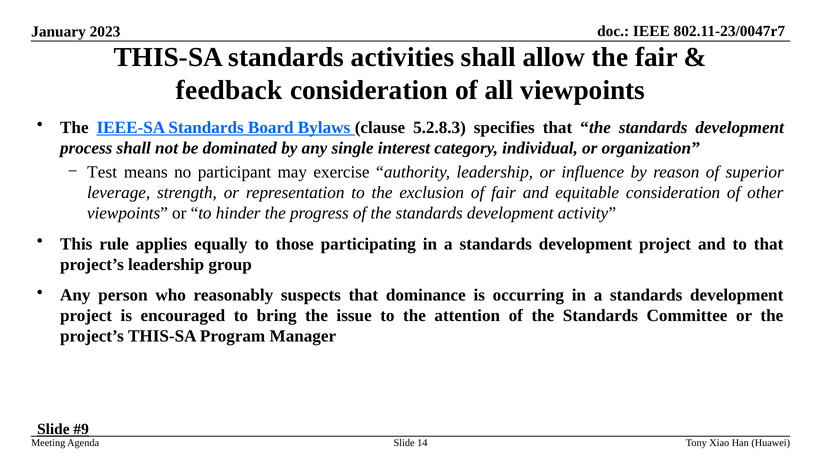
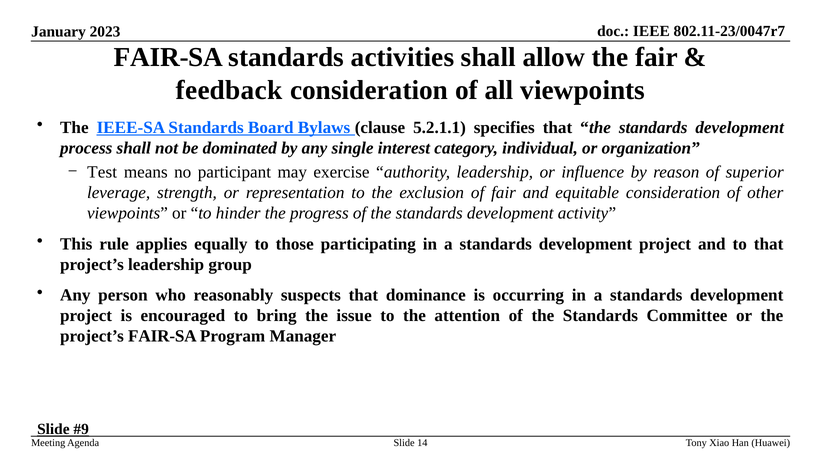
THIS-SA: THIS-SA -> FAIR-SA (168, 57)
5.2.8.3: 5.2.8.3 -> 5.2.1.1 (440, 127)
project’s THIS-SA: THIS-SA -> FAIR-SA (162, 336)
